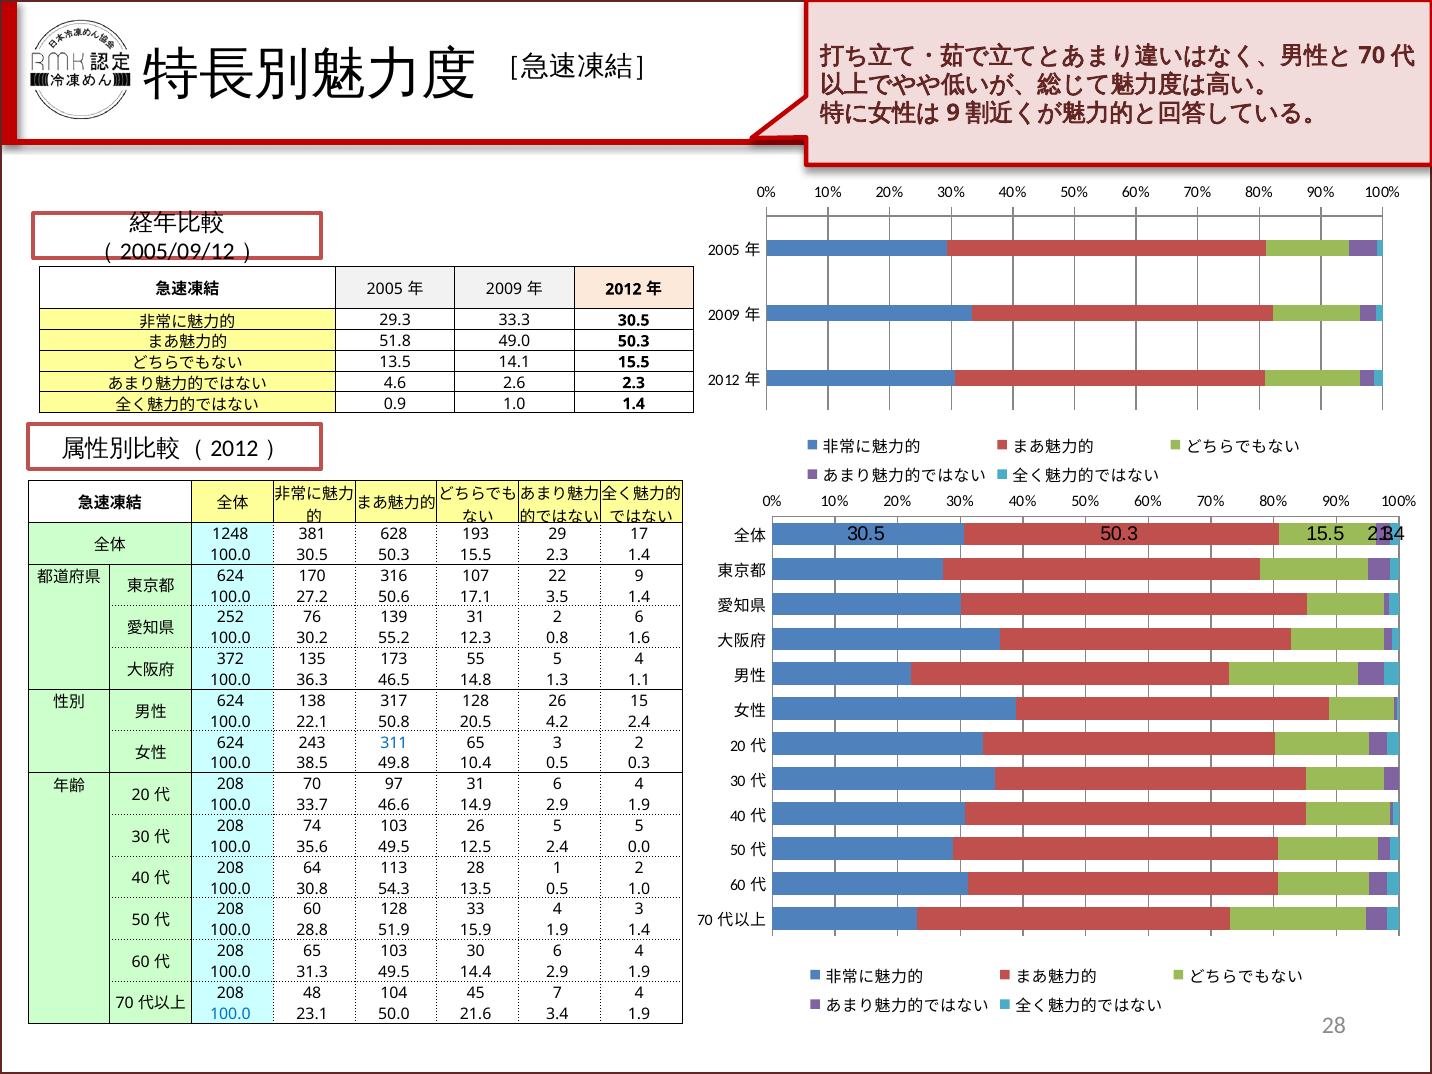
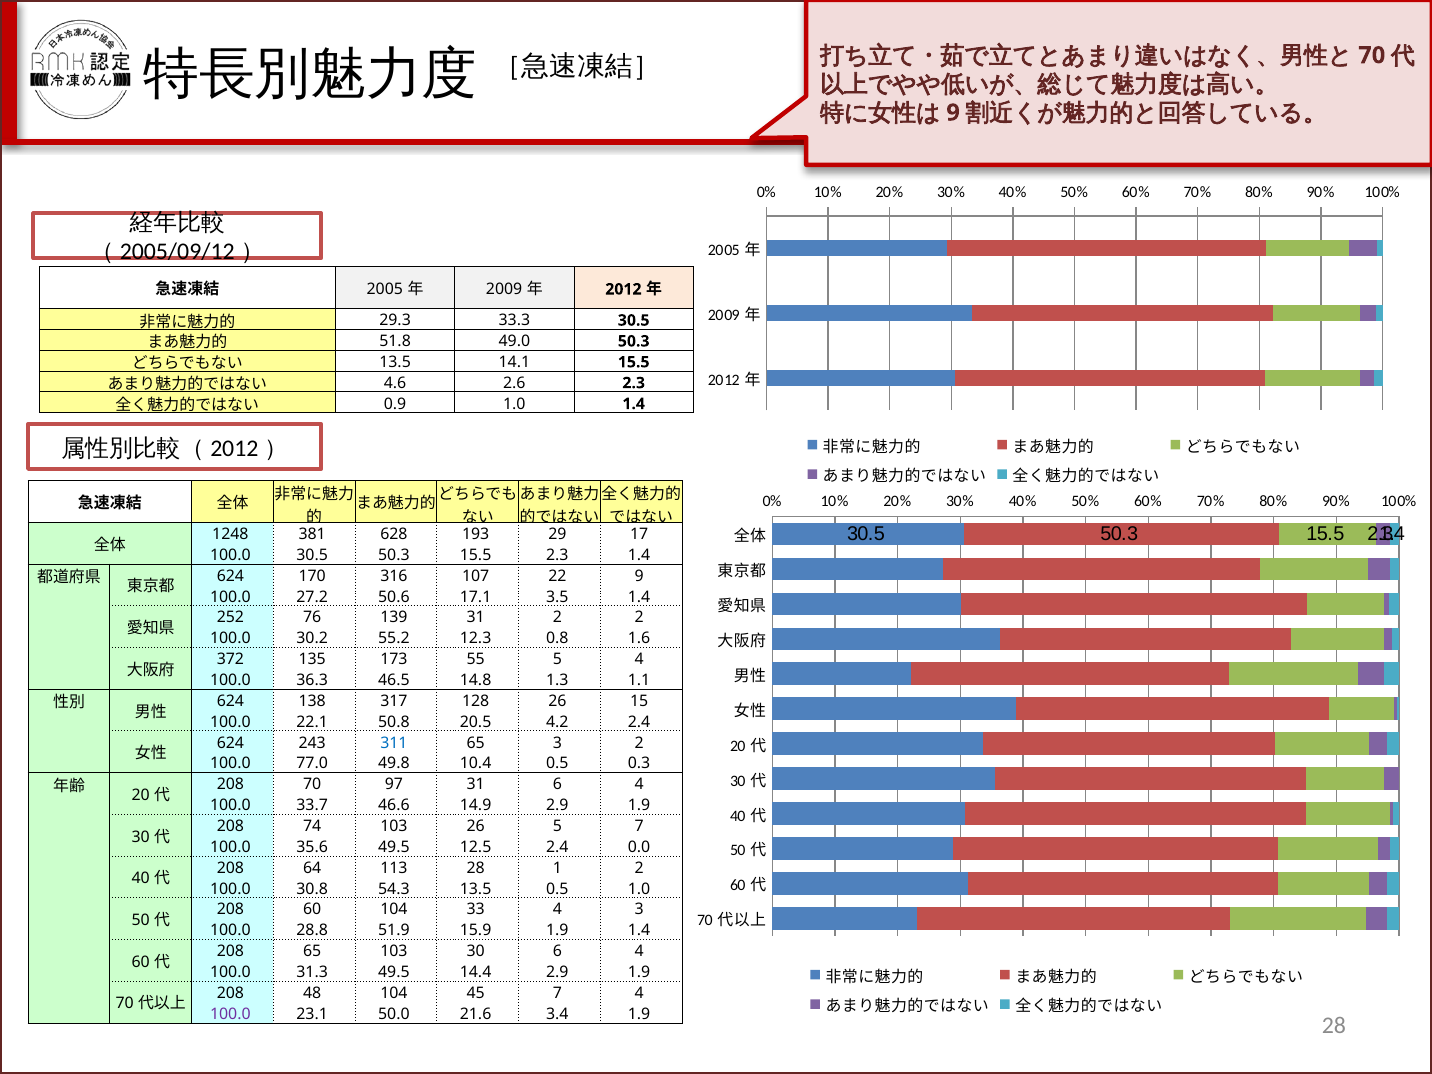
2 6: 6 -> 2 (639, 618)
38.5: 38.5 -> 77.0 (312, 764)
5 5: 5 -> 7 (639, 826)
60 128: 128 -> 104 (394, 910)
100.0 colour: blue -> purple (230, 1014)
